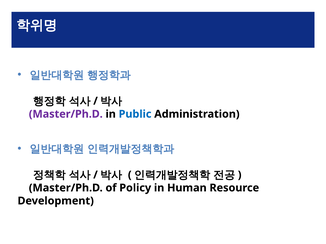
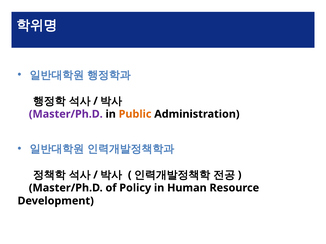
Public colour: blue -> orange (135, 114)
